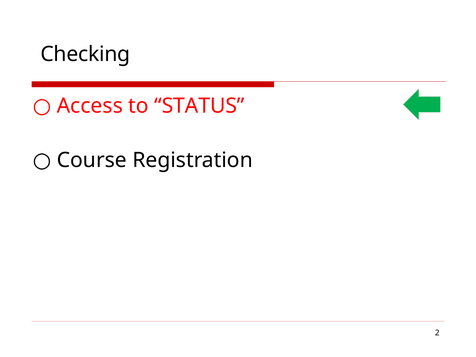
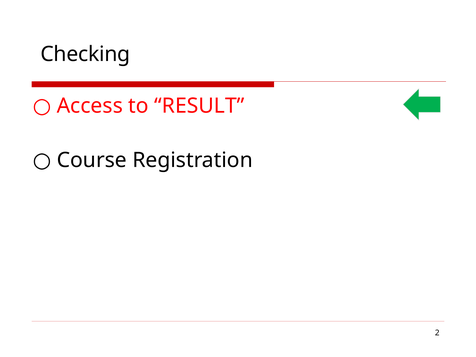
STATUS: STATUS -> RESULT (199, 106)
